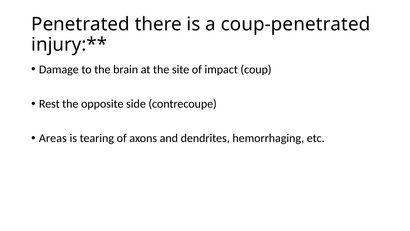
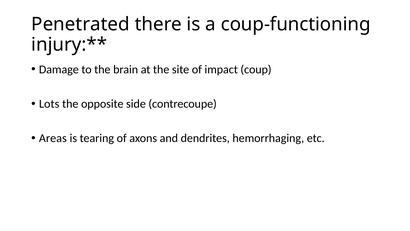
coup-penetrated: coup-penetrated -> coup-functioning (296, 24)
Rest: Rest -> Lots (49, 104)
